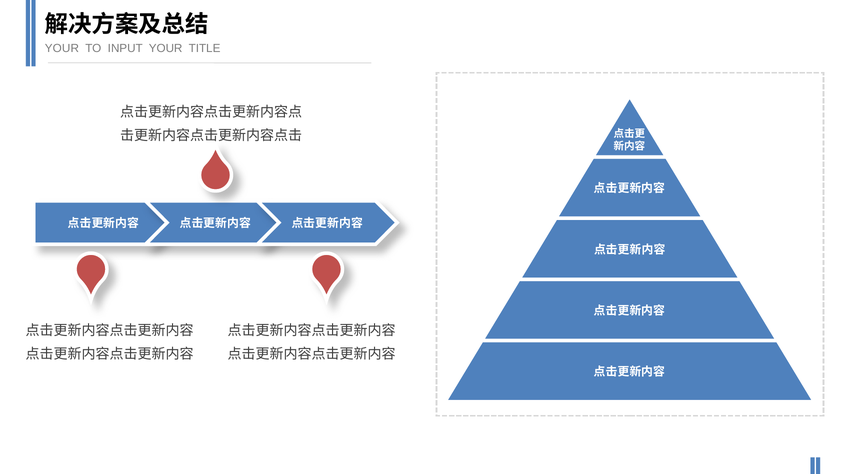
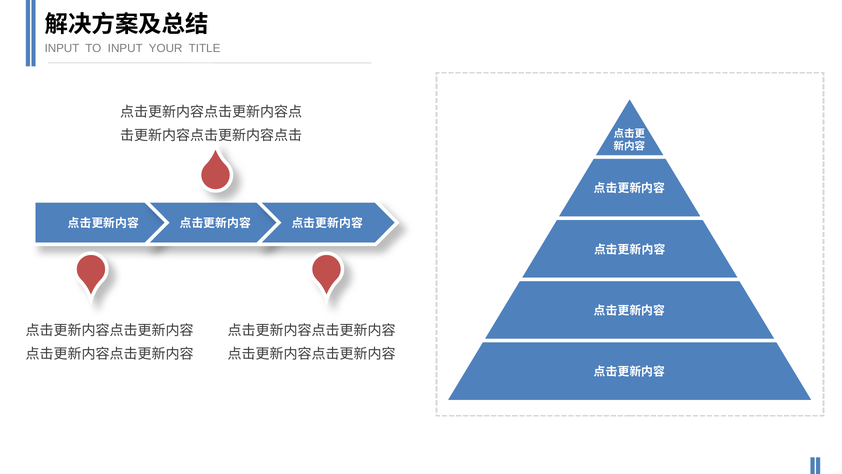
YOUR: YOUR -> INPUT (62, 48)
